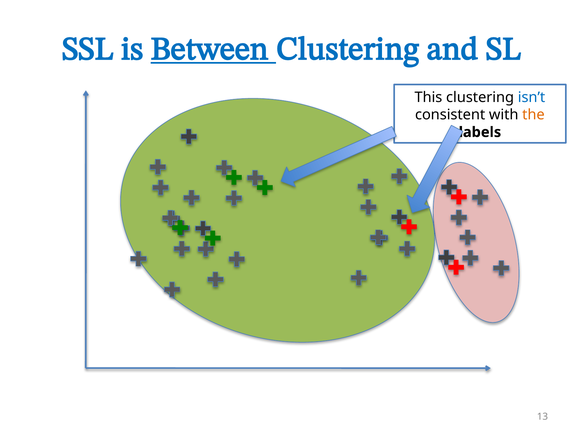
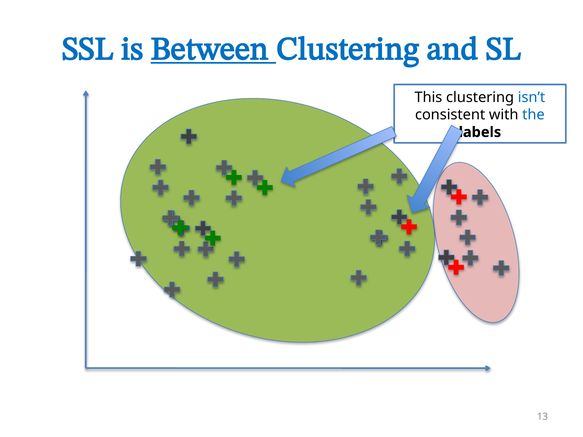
the colour: orange -> blue (533, 115)
